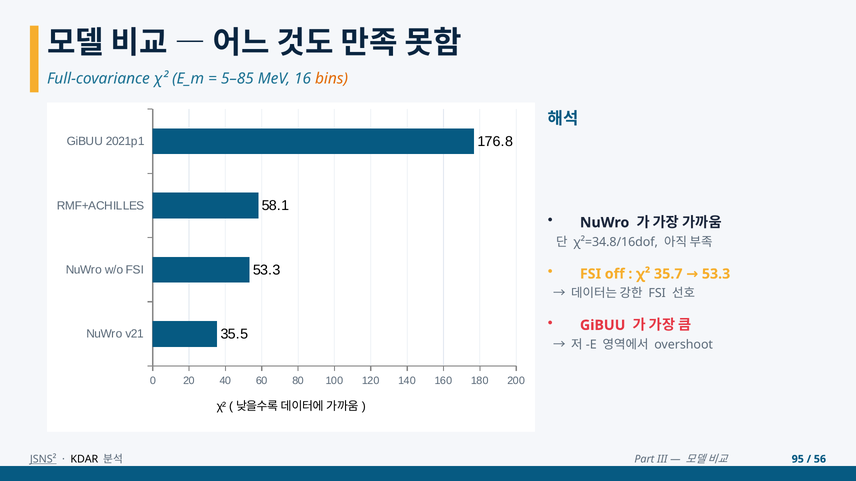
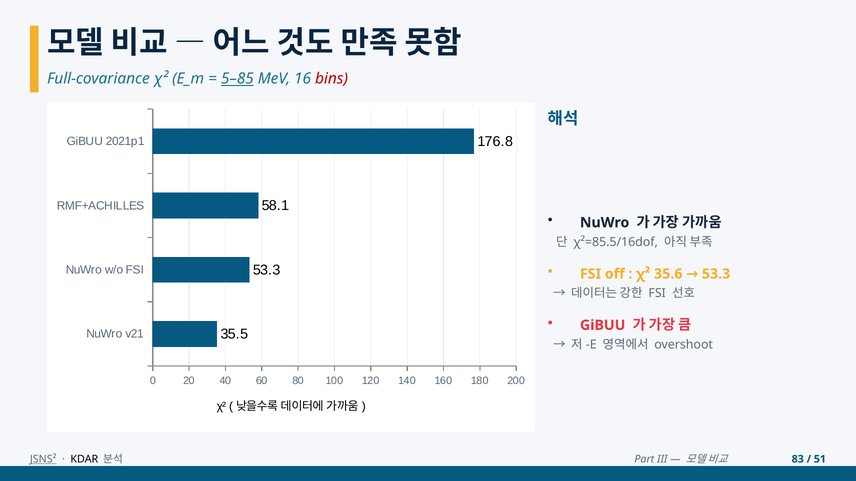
5–85 underline: none -> present (237, 79)
bins colour: orange -> red (332, 79)
χ²=34.8/16dof: χ²=34.8/16dof -> χ²=85.5/16dof (616, 242)
35.7: 35.7 -> 35.6 (668, 274)
95: 95 -> 83 (798, 460)
56: 56 -> 51 (820, 460)
